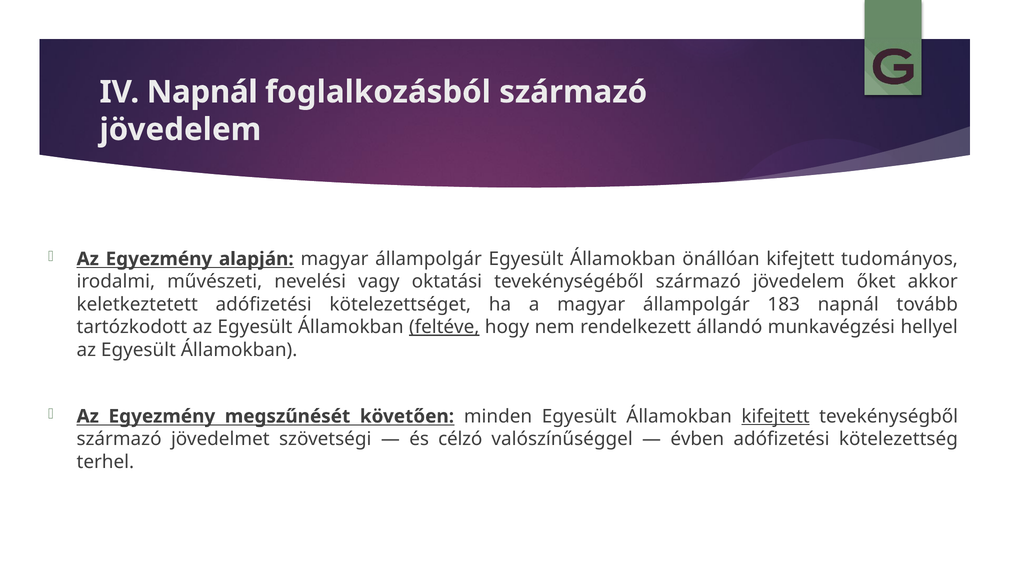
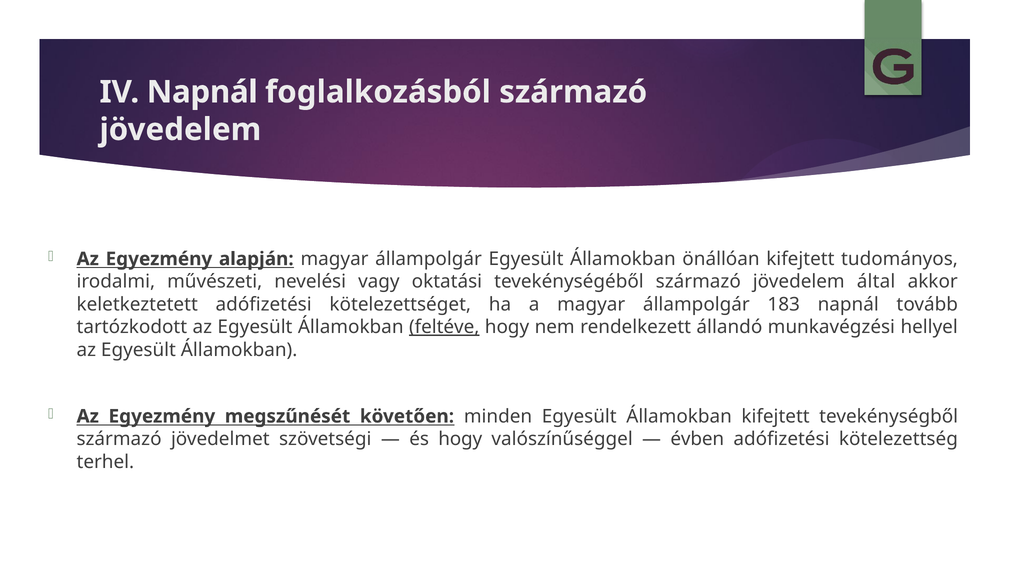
őket: őket -> által (876, 282)
kifejtett underline: present -> none (776, 416)
és célzó: célzó -> hogy (460, 439)
